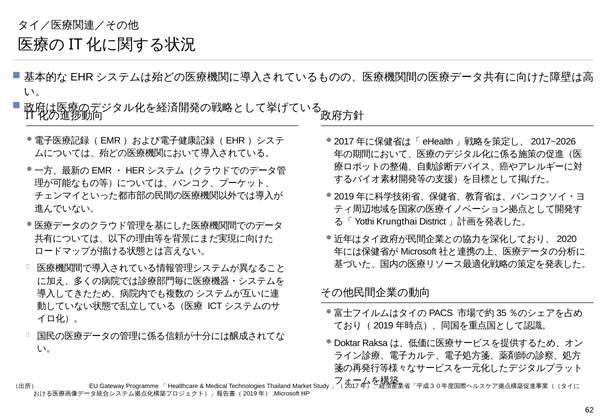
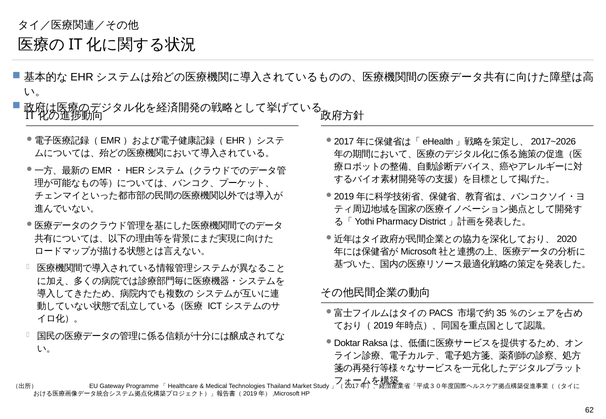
Krungthai: Krungthai -> Pharmacy (397, 222)
